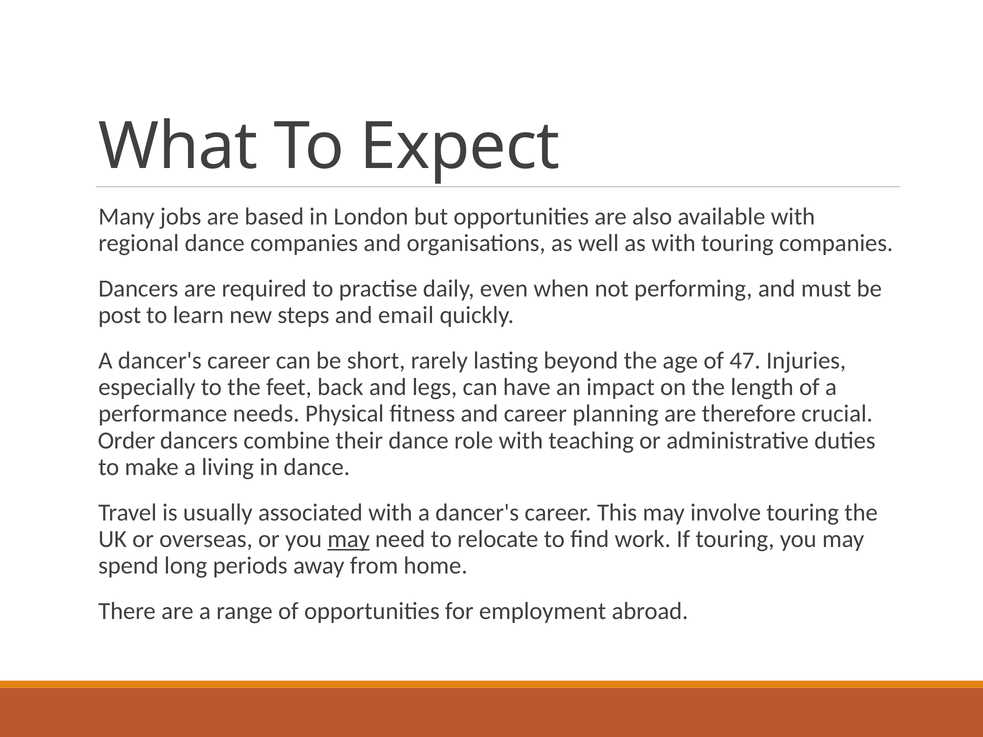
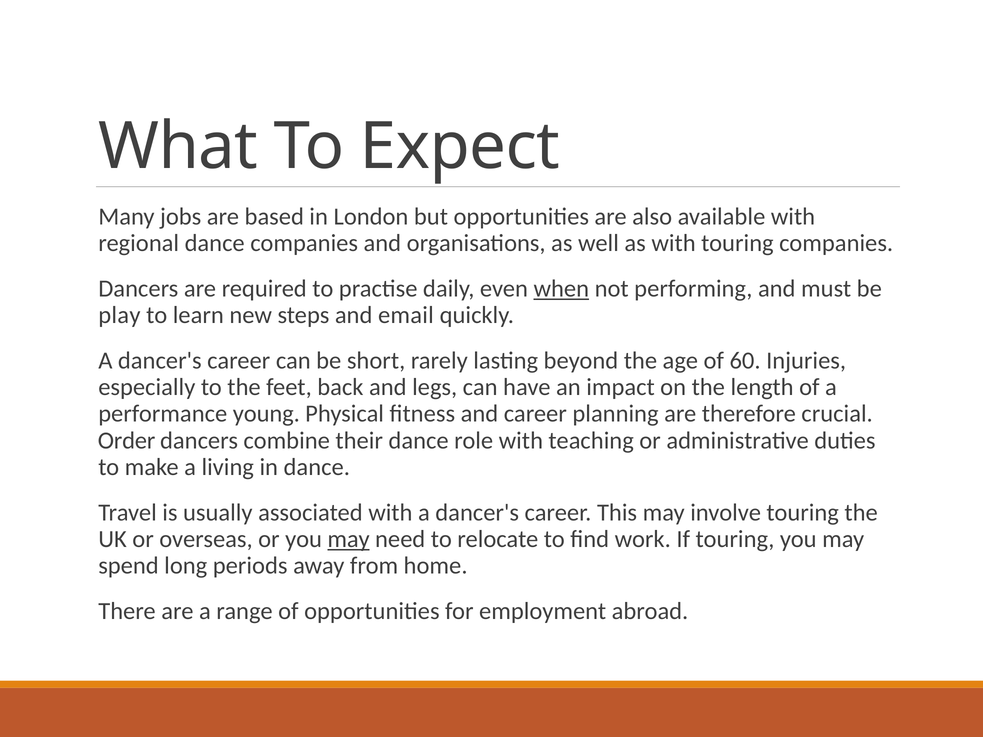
when underline: none -> present (561, 289)
post: post -> play (119, 315)
47: 47 -> 60 (745, 361)
needs: needs -> young (266, 414)
